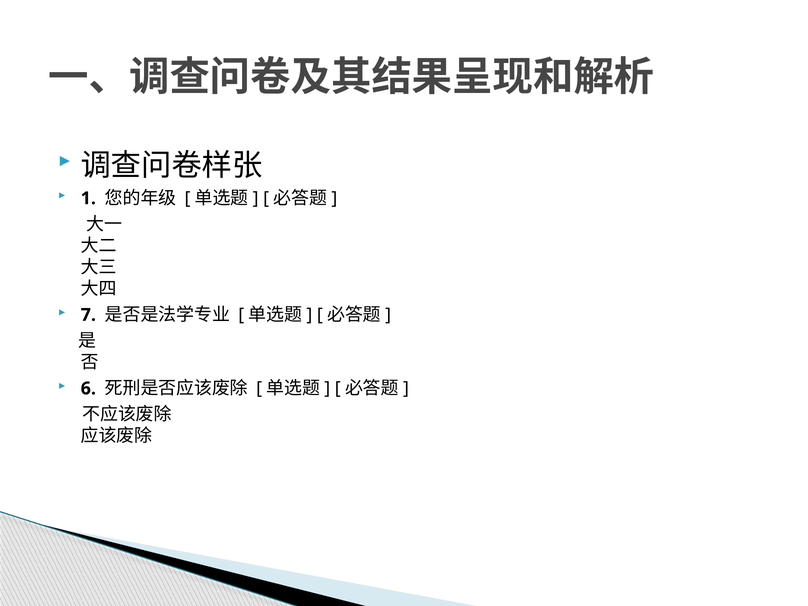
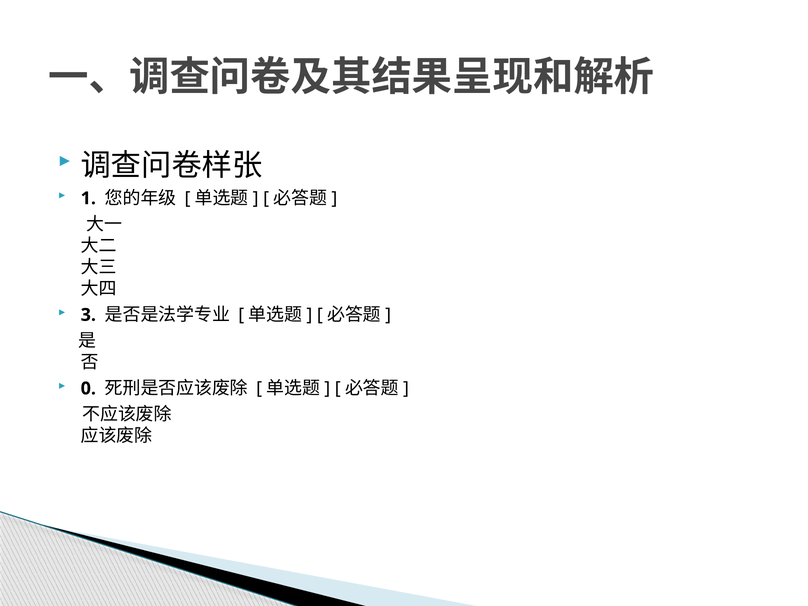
7: 7 -> 3 (88, 315)
6: 6 -> 0 (88, 389)
